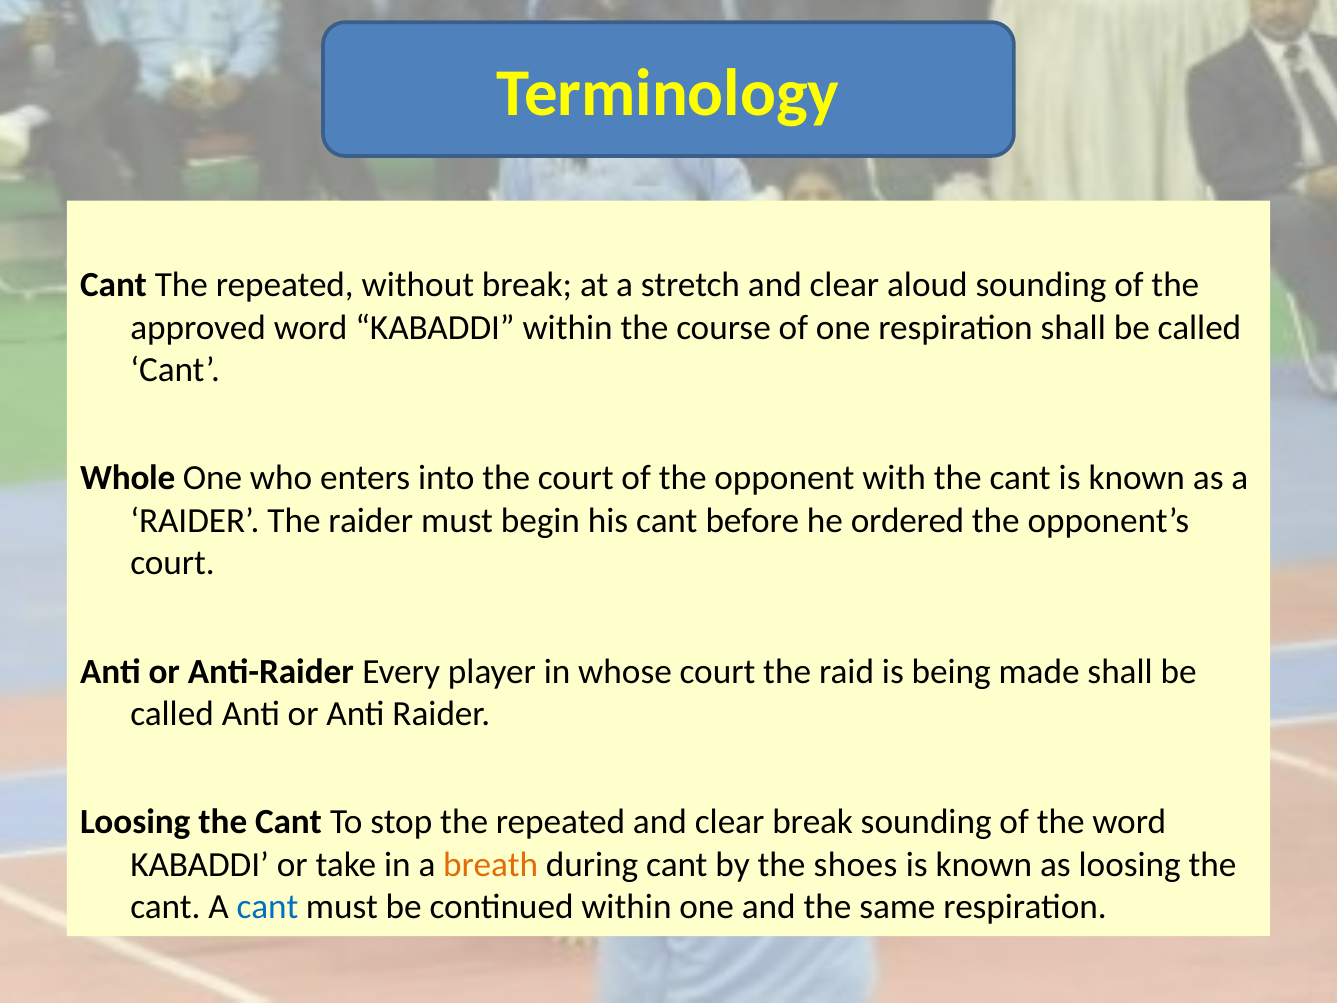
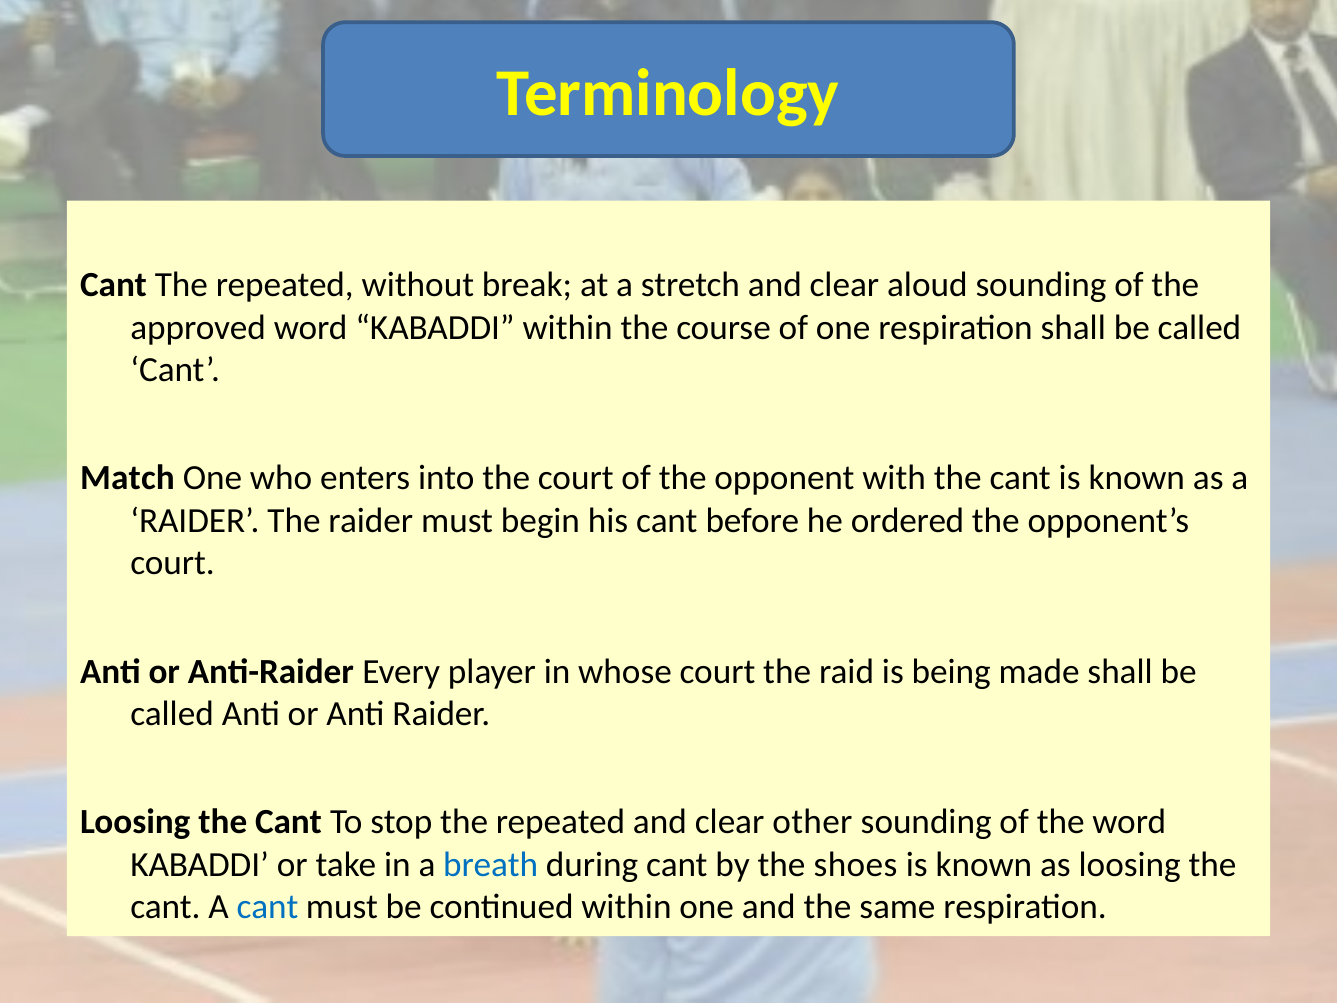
Whole: Whole -> Match (128, 478)
clear break: break -> other (812, 822)
breath colour: orange -> blue (491, 864)
